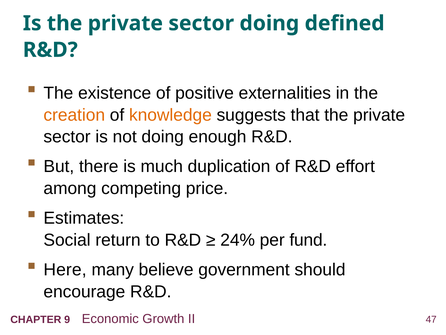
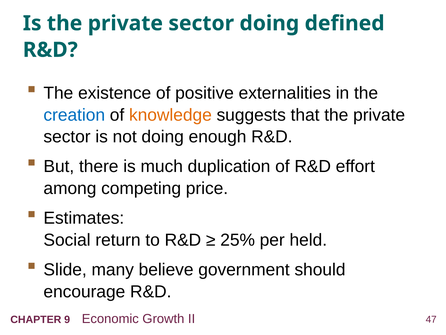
creation colour: orange -> blue (74, 115)
24%: 24% -> 25% (238, 240)
fund: fund -> held (308, 240)
Here: Here -> Slide (65, 269)
